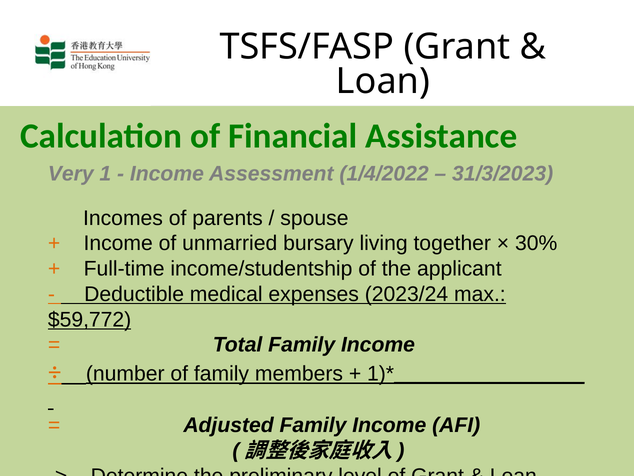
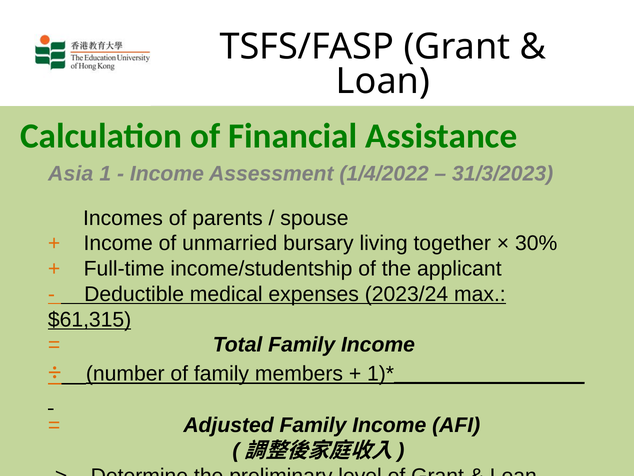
Very: Very -> Asia (71, 173)
$59,772: $59,772 -> $61,315 (90, 319)
